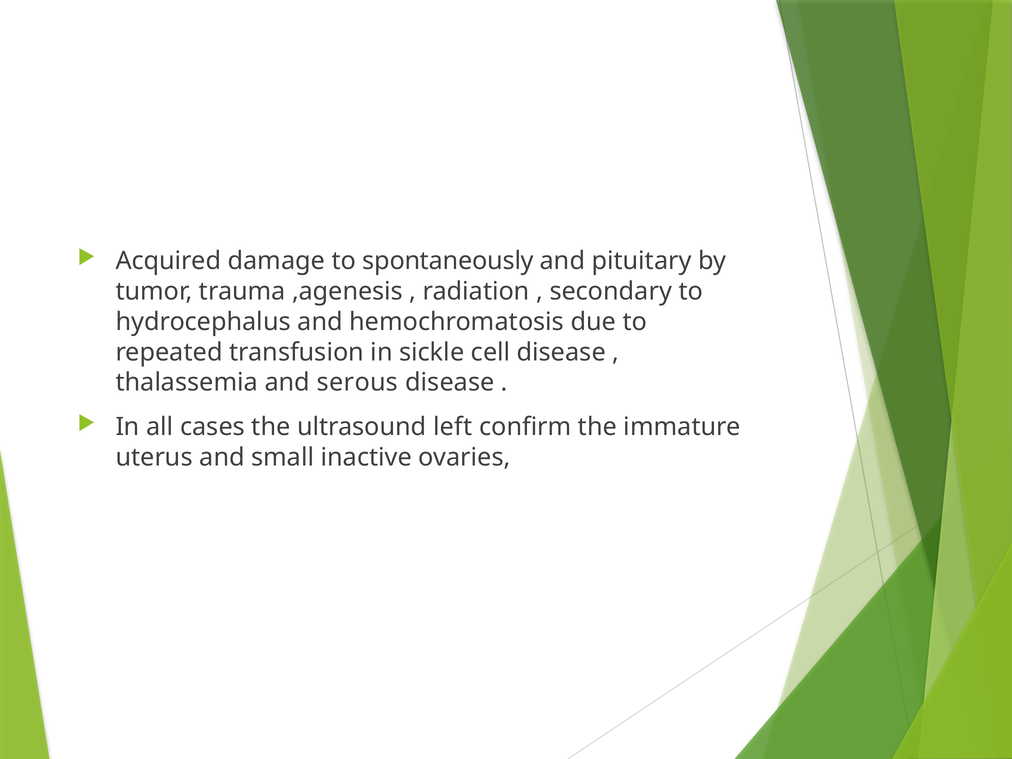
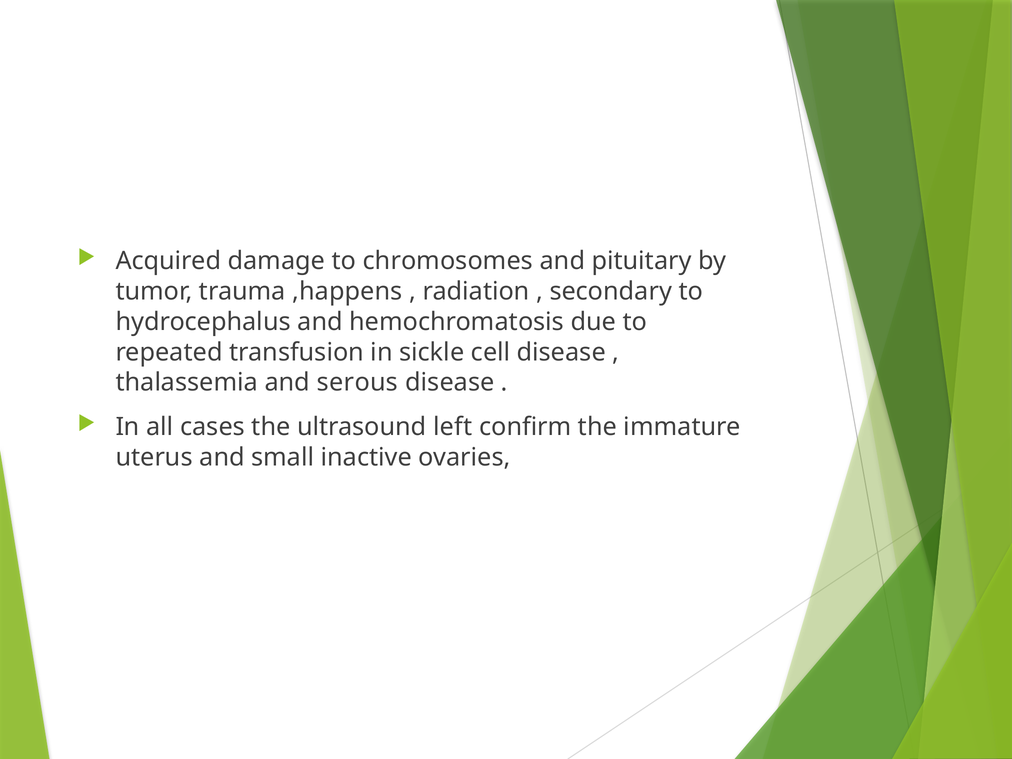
spontaneously: spontaneously -> chromosomes (448, 261)
,agenesis: ,agenesis -> ,happens (347, 292)
